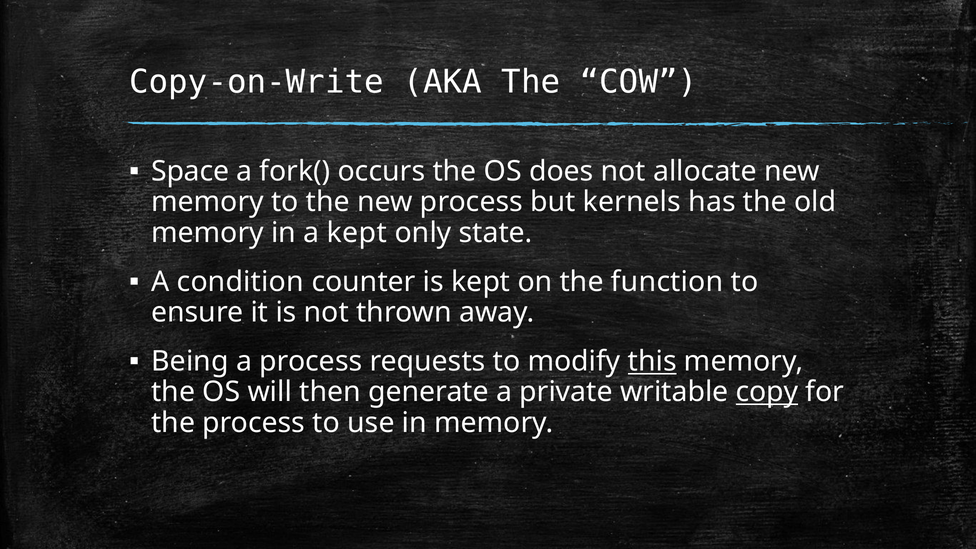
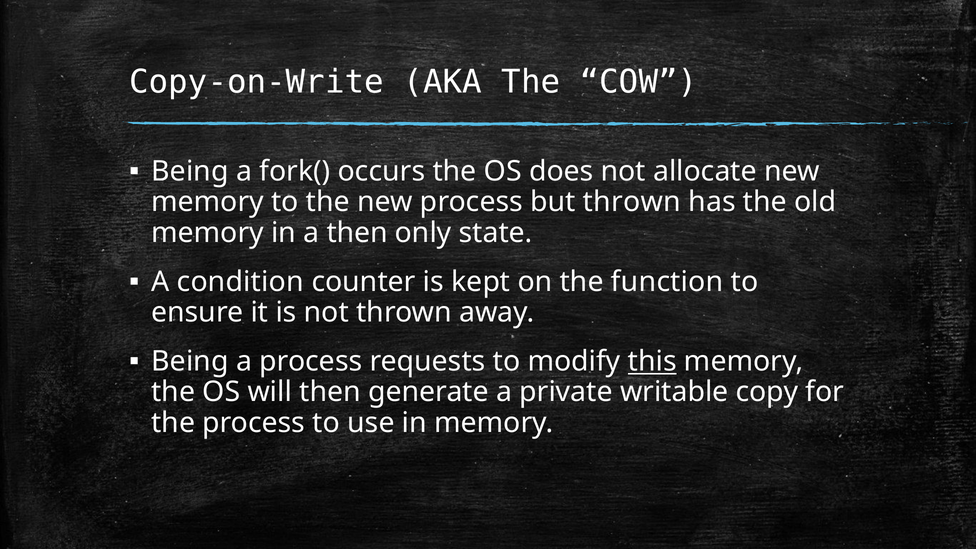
Space: Space -> Being (190, 171)
but kernels: kernels -> thrown (632, 202)
a kept: kept -> then (357, 233)
copy underline: present -> none (767, 392)
